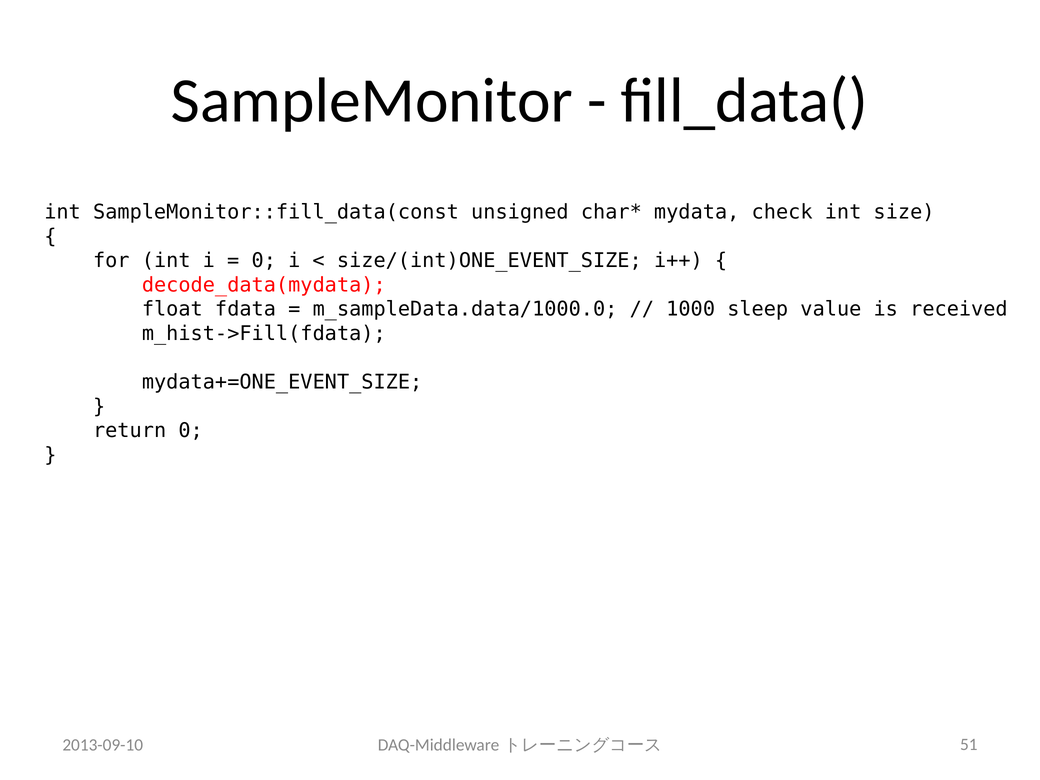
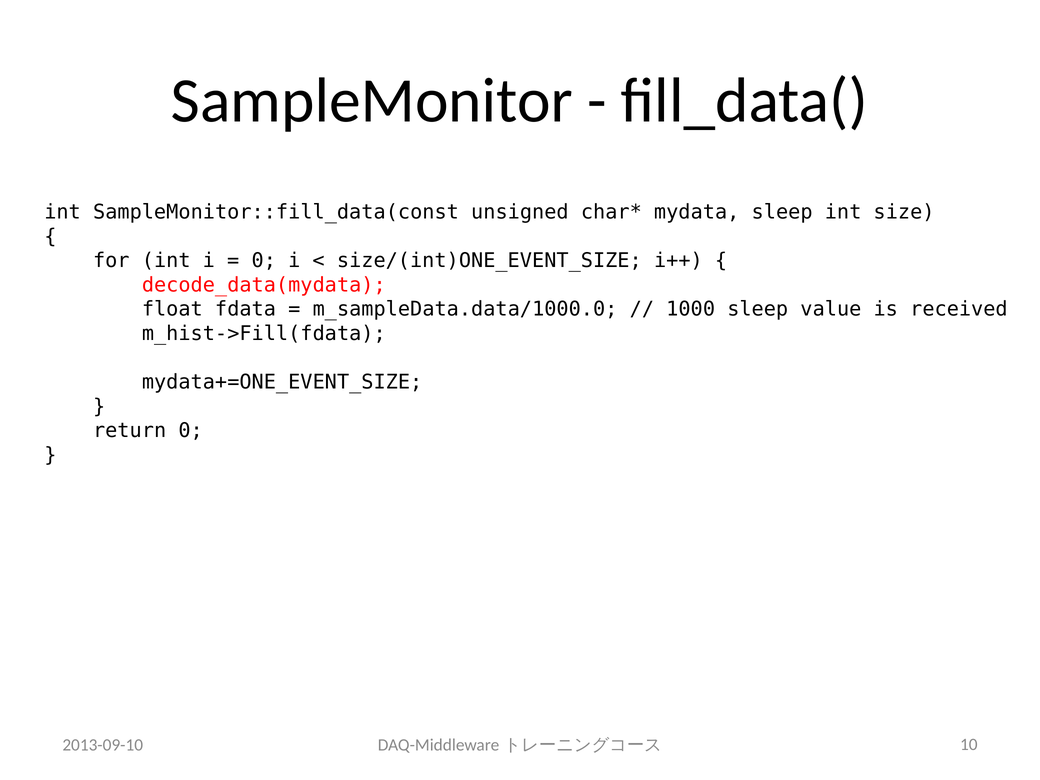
mydata check: check -> sleep (782, 212)
51: 51 -> 10 (969, 745)
